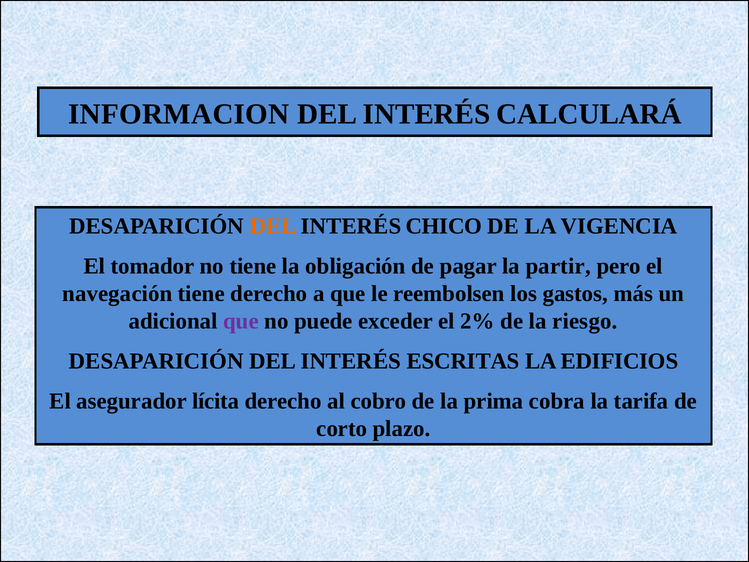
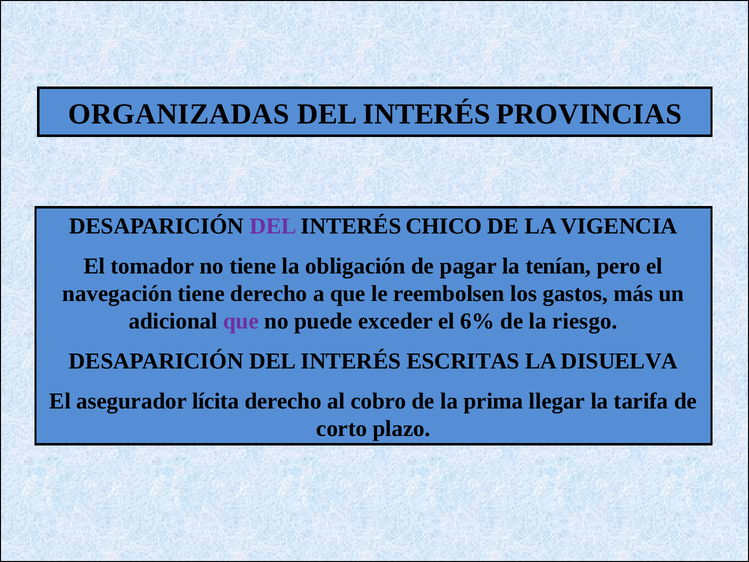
INFORMACION: INFORMACION -> ORGANIZADAS (179, 114)
CALCULARÁ: CALCULARÁ -> PROVINCIAS (589, 114)
DEL colour: orange -> purple (273, 226)
partir: partir -> tenían (558, 266)
2%: 2% -> 6% (478, 321)
EDIFICIOS: EDIFICIOS -> DISUELVA (619, 361)
cobra: cobra -> llegar (557, 401)
